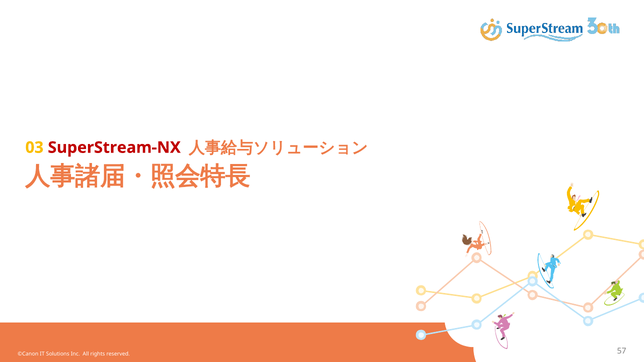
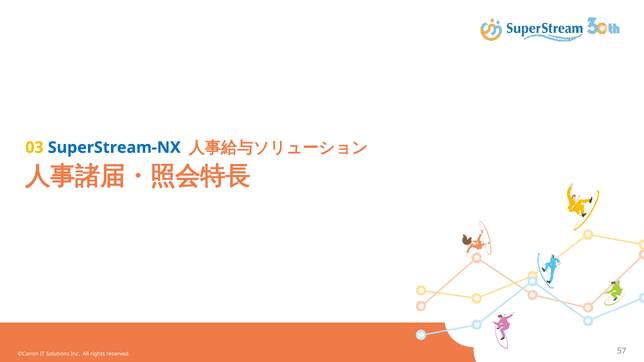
SuperStream-NX colour: red -> blue (114, 148)
